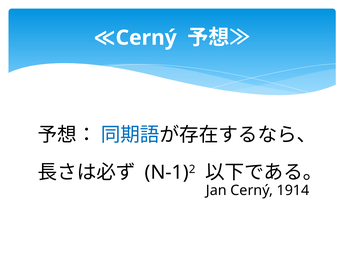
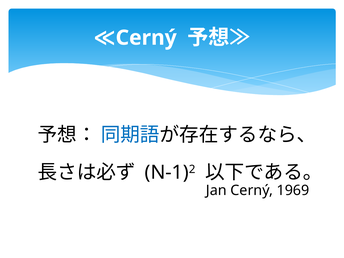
1914: 1914 -> 1969 (293, 190)
